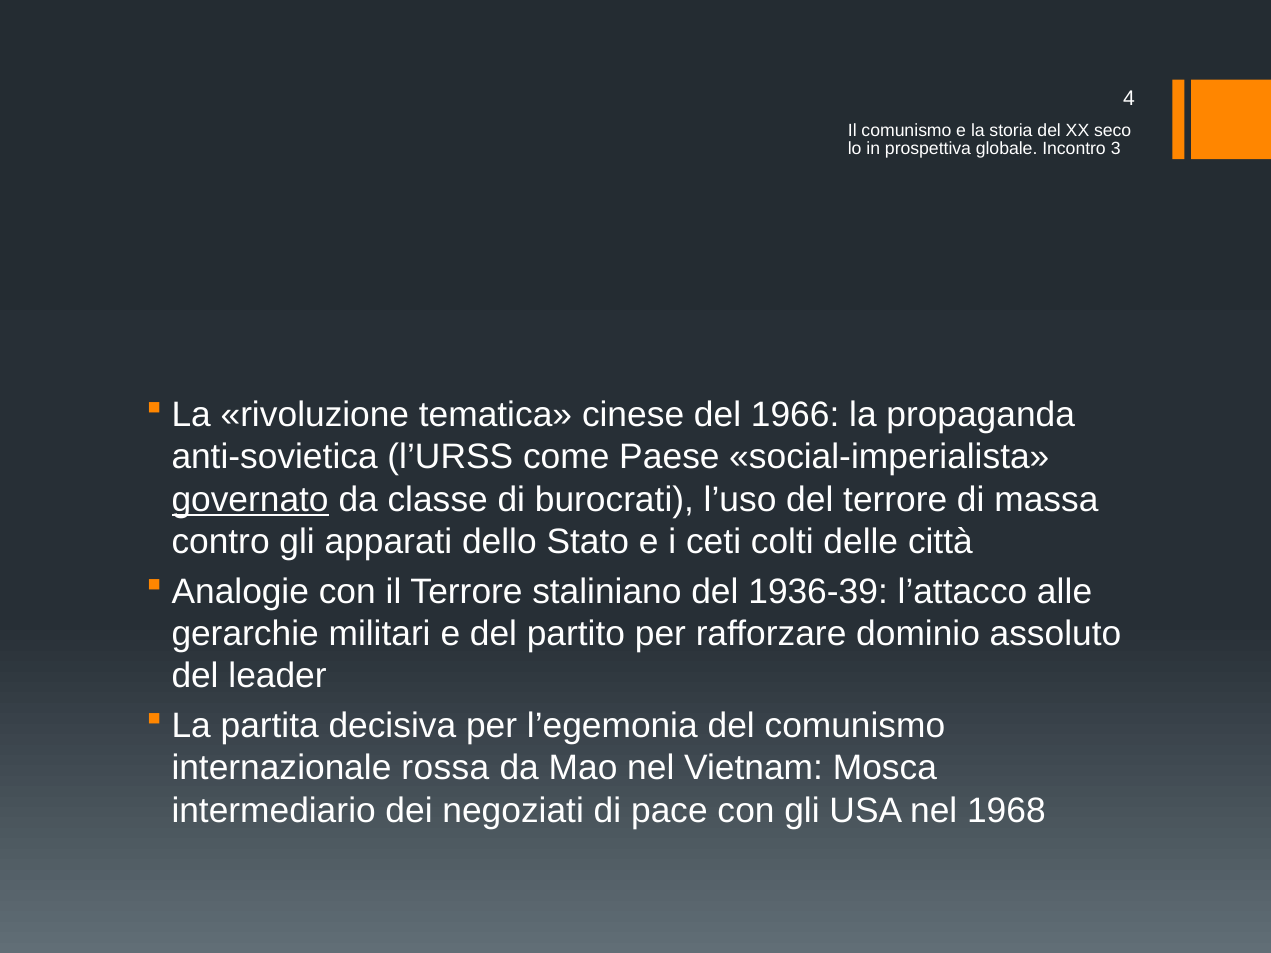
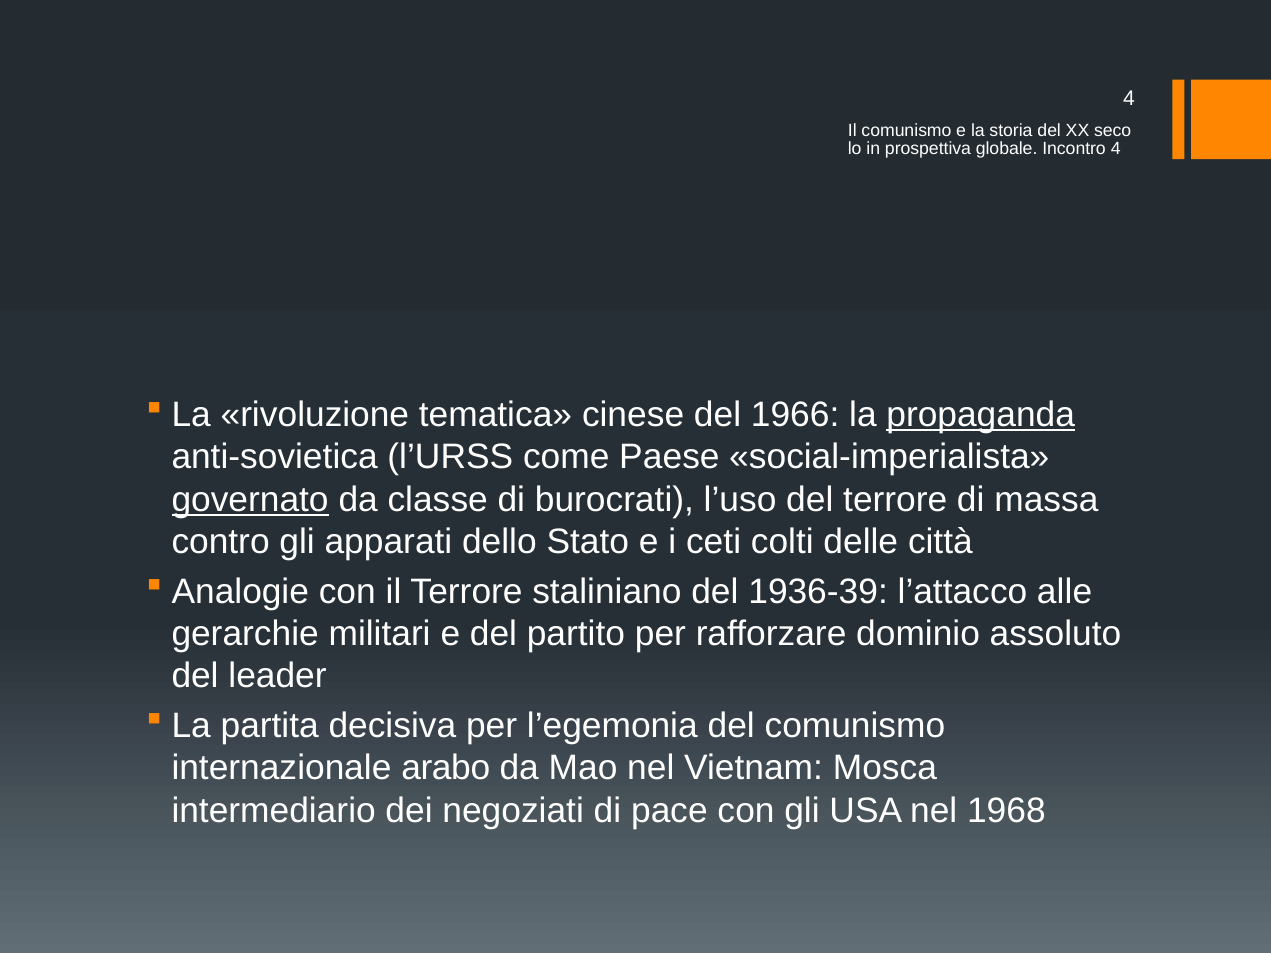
Incontro 3: 3 -> 4 (1116, 148)
propaganda underline: none -> present (981, 415)
rossa: rossa -> arabo (446, 768)
